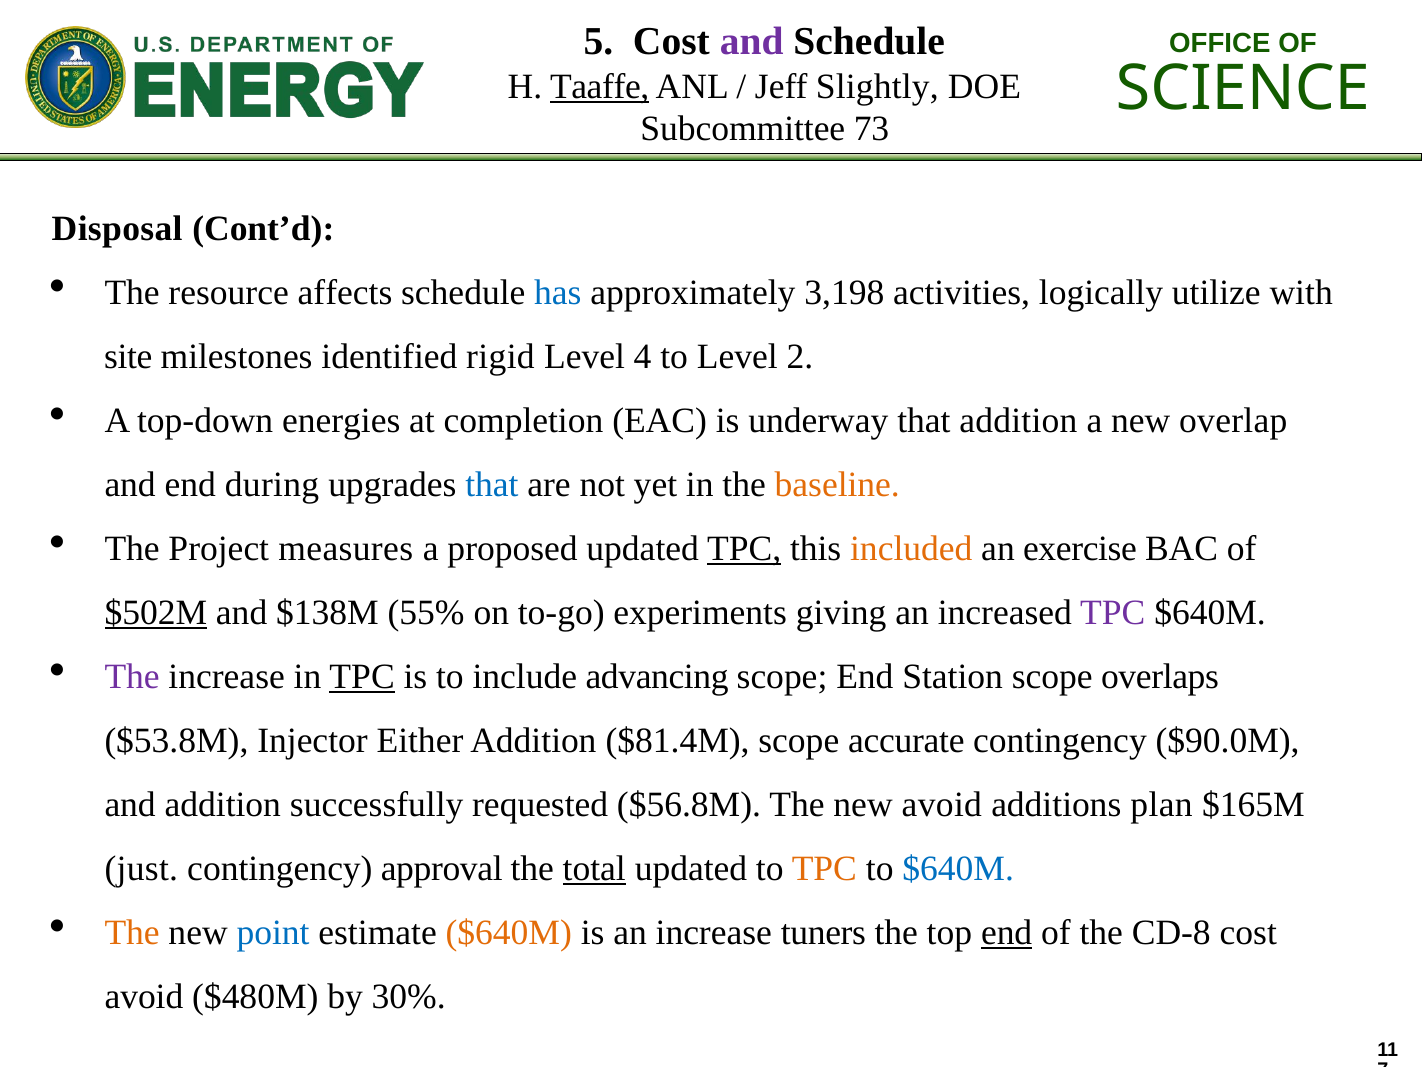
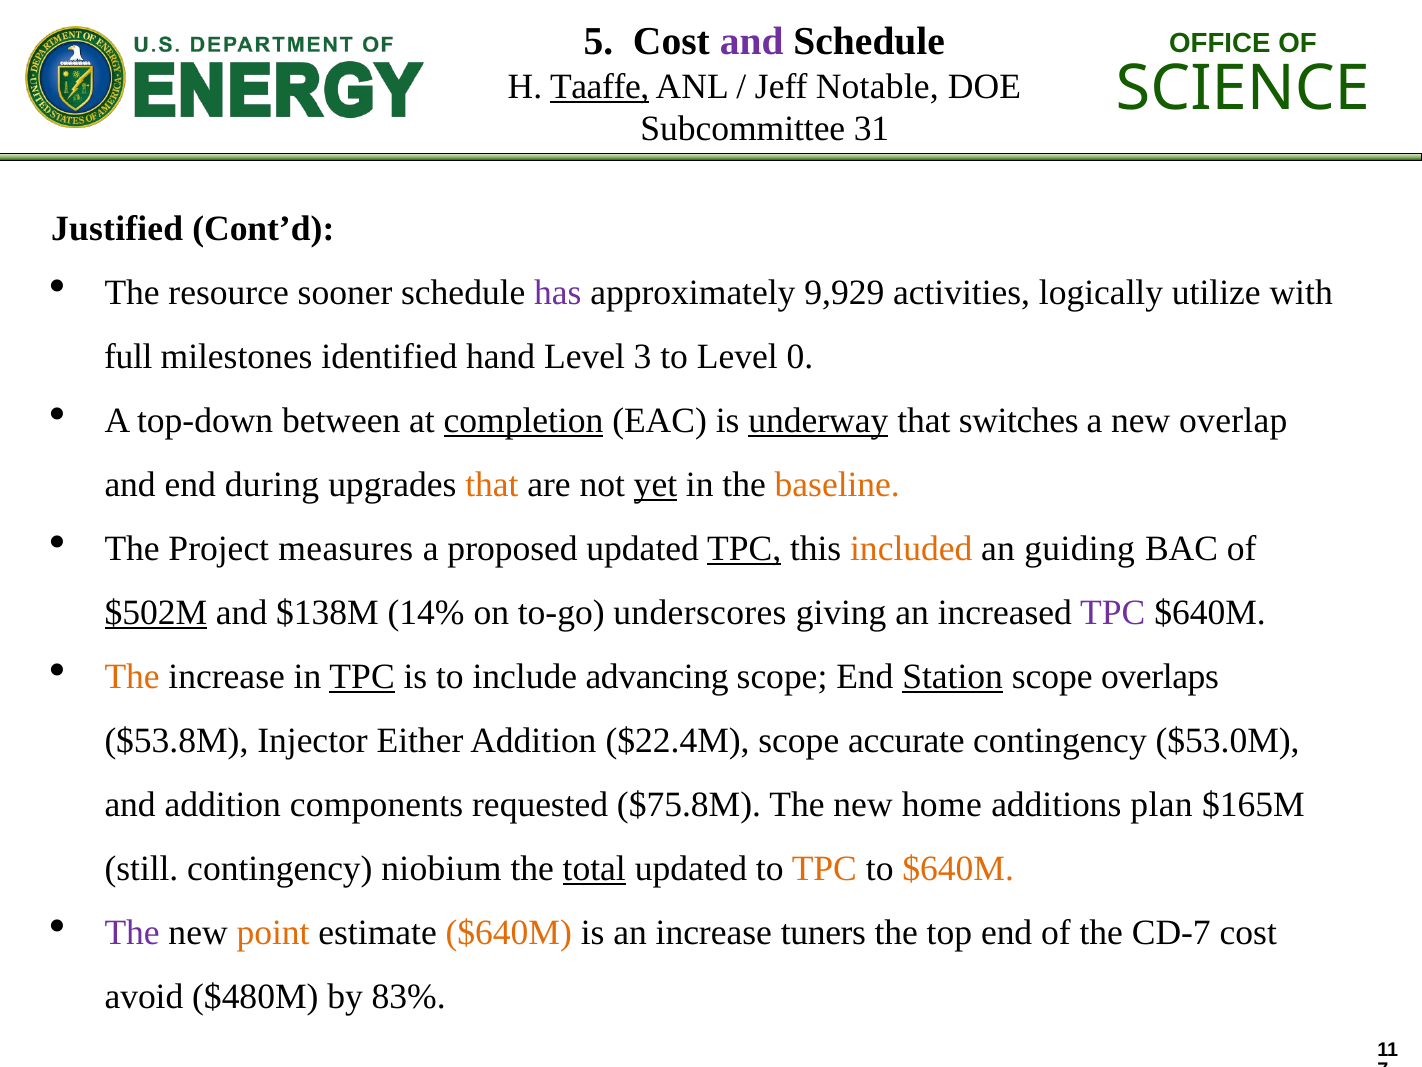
Slightly: Slightly -> Notable (877, 86)
73: 73 -> 31 (872, 129)
Disposal: Disposal -> Justified (117, 228)
affects: affects -> sooner (345, 292)
has colour: blue -> purple (558, 292)
3,198: 3,198 -> 9,929 (844, 292)
site: site -> full (128, 356)
rigid: rigid -> hand (501, 356)
4: 4 -> 3 (643, 356)
2: 2 -> 0 (800, 356)
energies: energies -> between (341, 420)
completion underline: none -> present (524, 420)
underway underline: none -> present (818, 420)
that addition: addition -> switches (1019, 420)
that colour: blue -> orange (492, 484)
yet underline: none -> present (655, 484)
exercise: exercise -> guiding (1080, 548)
55%: 55% -> 14% (426, 612)
experiments: experiments -> underscores (700, 612)
The colour: purple -> orange (132, 676)
Station underline: none -> present (953, 676)
$81.4M: $81.4M -> $22.4M (678, 740)
$90.0M: $90.0M -> $53.0M (1228, 740)
successfully: successfully -> components (377, 804)
$56.8M: $56.8M -> $75.8M (689, 804)
new avoid: avoid -> home (942, 804)
just: just -> still (141, 868)
approval: approval -> niobium (441, 868)
$640M colour: blue -> orange (958, 868)
The colour: orange -> purple (132, 932)
point colour: blue -> orange (273, 932)
end underline: present -> none (1007, 932)
CD-8: CD-8 -> CD-7 (1171, 932)
30%: 30% -> 83% (409, 996)
